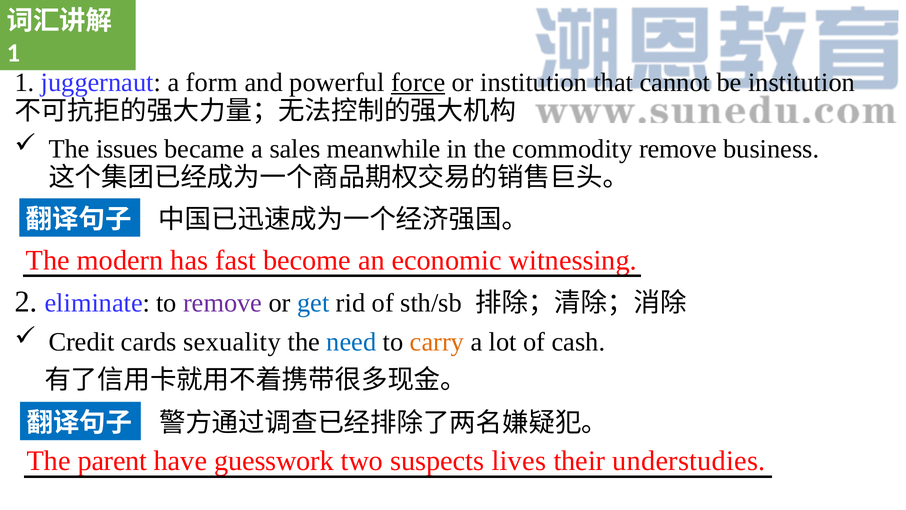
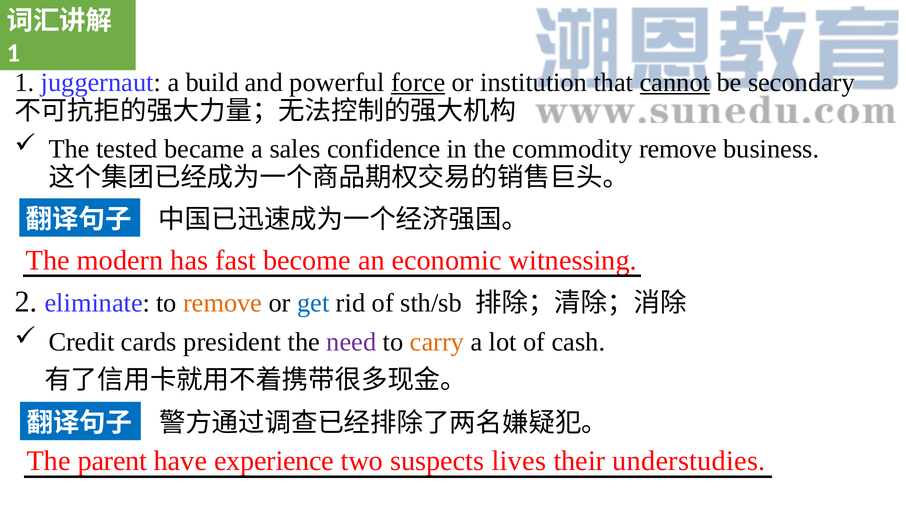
form: form -> build (212, 83)
cannot underline: none -> present (675, 83)
be institution: institution -> secondary (801, 83)
issues: issues -> tested (127, 149)
meanwhile: meanwhile -> confidence (384, 149)
remove colour: purple -> orange (223, 303)
sexuality: sexuality -> president (232, 342)
need colour: blue -> purple (351, 342)
guesswork: guesswork -> experience (274, 460)
